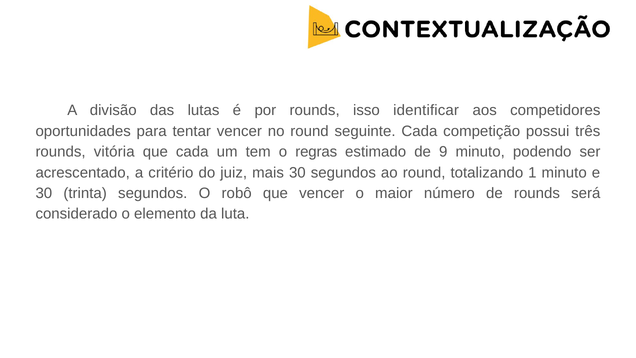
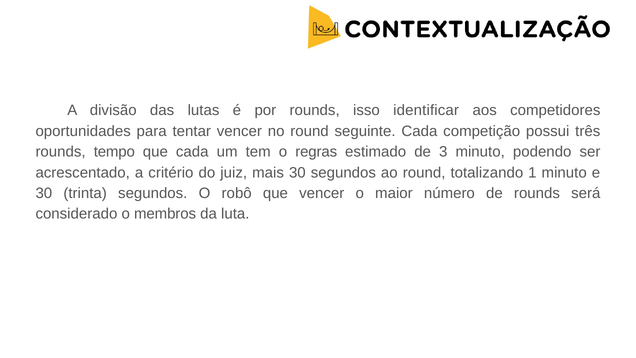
vitória: vitória -> tempo (114, 152)
9: 9 -> 3 (443, 152)
elemento: elemento -> membros (165, 214)
